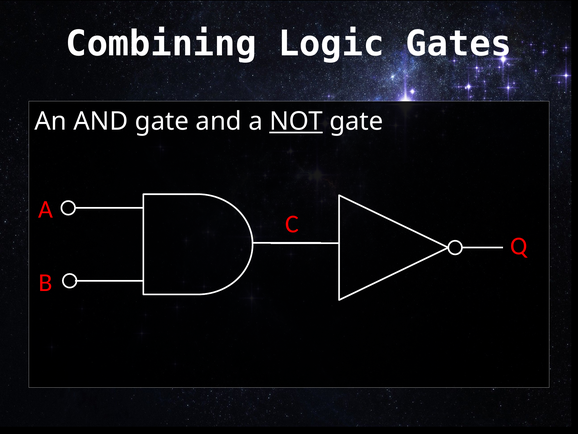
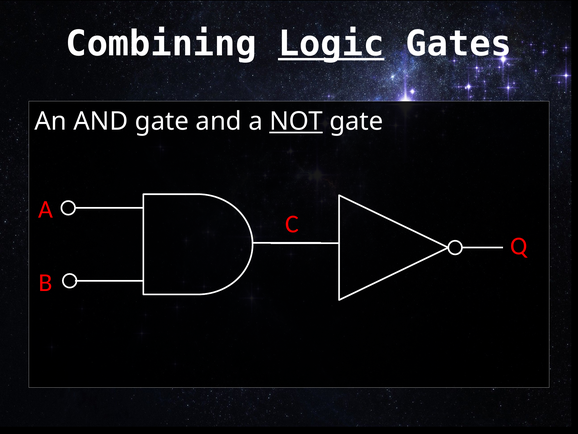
Logic underline: none -> present (331, 44)
